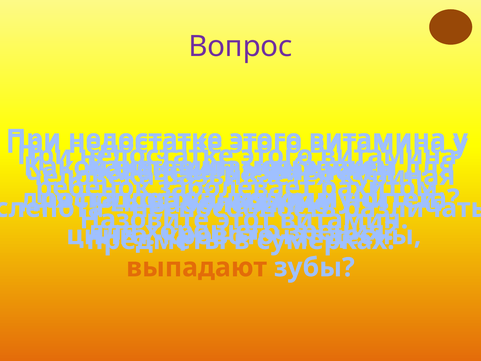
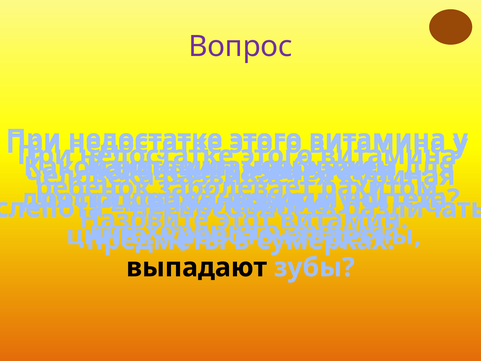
выпадают colour: orange -> black (197, 267)
